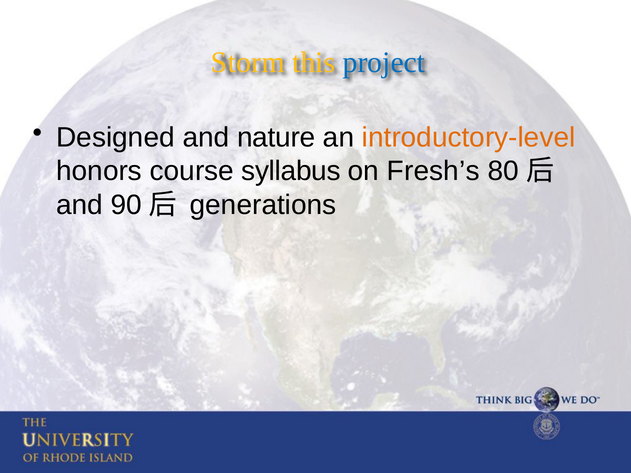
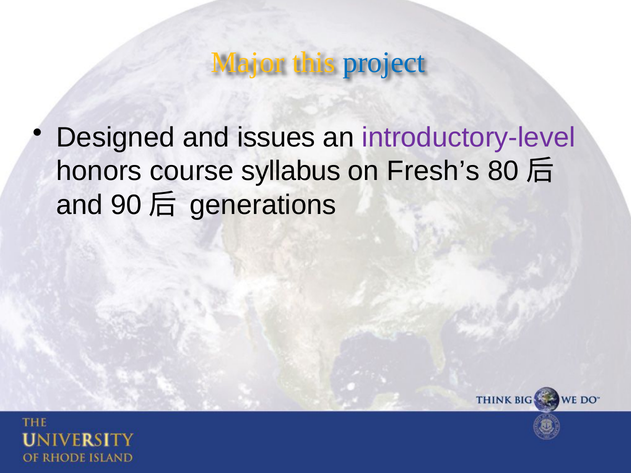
Storm: Storm -> Major (248, 63)
nature: nature -> issues (276, 138)
introductory-level colour: orange -> purple (469, 138)
